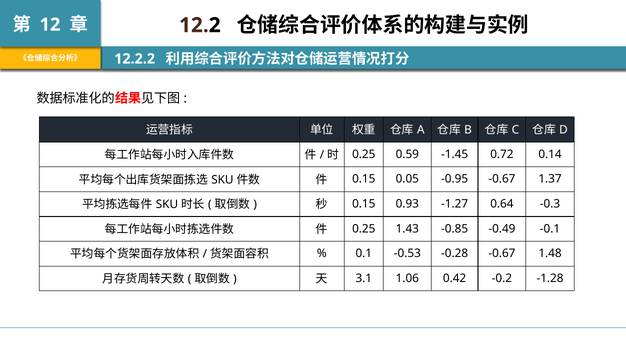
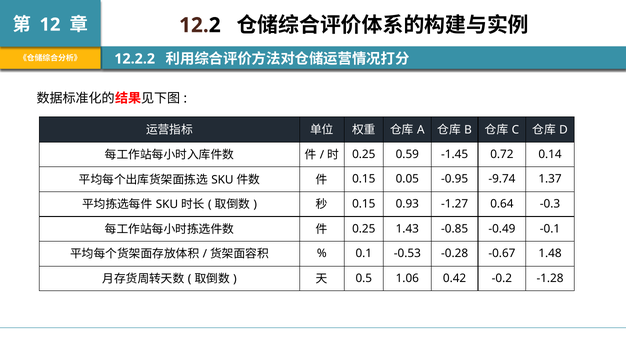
-0.95 -0.67: -0.67 -> -9.74 (502, 179)
3.1: 3.1 -> 0.5 (364, 278)
